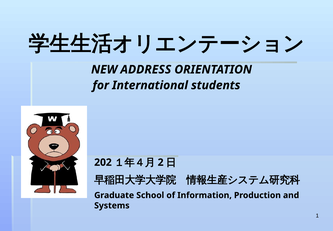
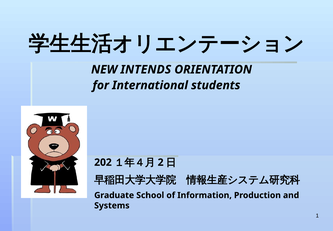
ADDRESS: ADDRESS -> INTENDS (146, 69)
